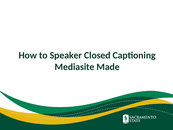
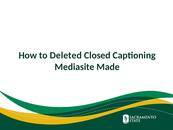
Speaker: Speaker -> Deleted (66, 55)
